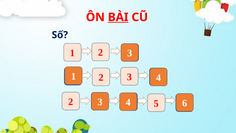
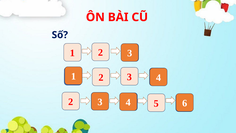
BÀI underline: present -> none (118, 17)
